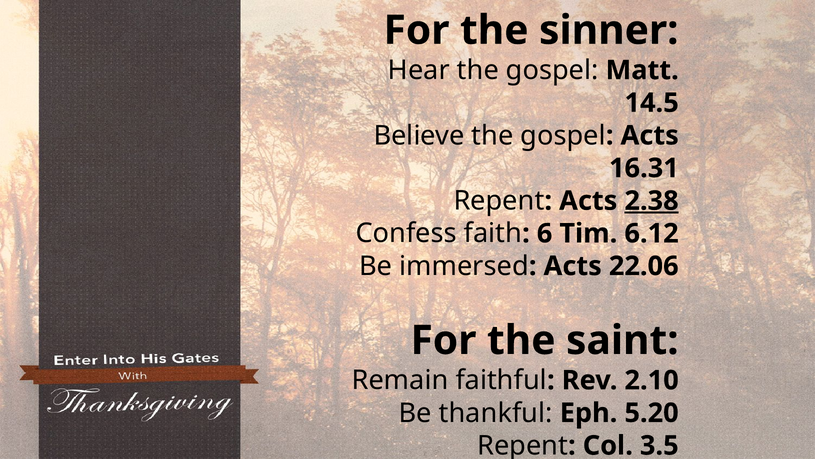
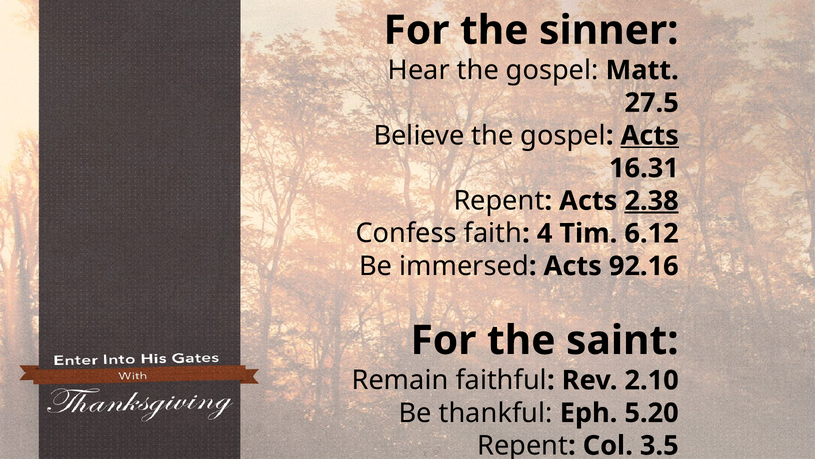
14.5: 14.5 -> 27.5 (652, 103)
Acts underline: none -> present (650, 135)
6: 6 -> 4 (545, 233)
22.06: 22.06 -> 92.16 (644, 266)
